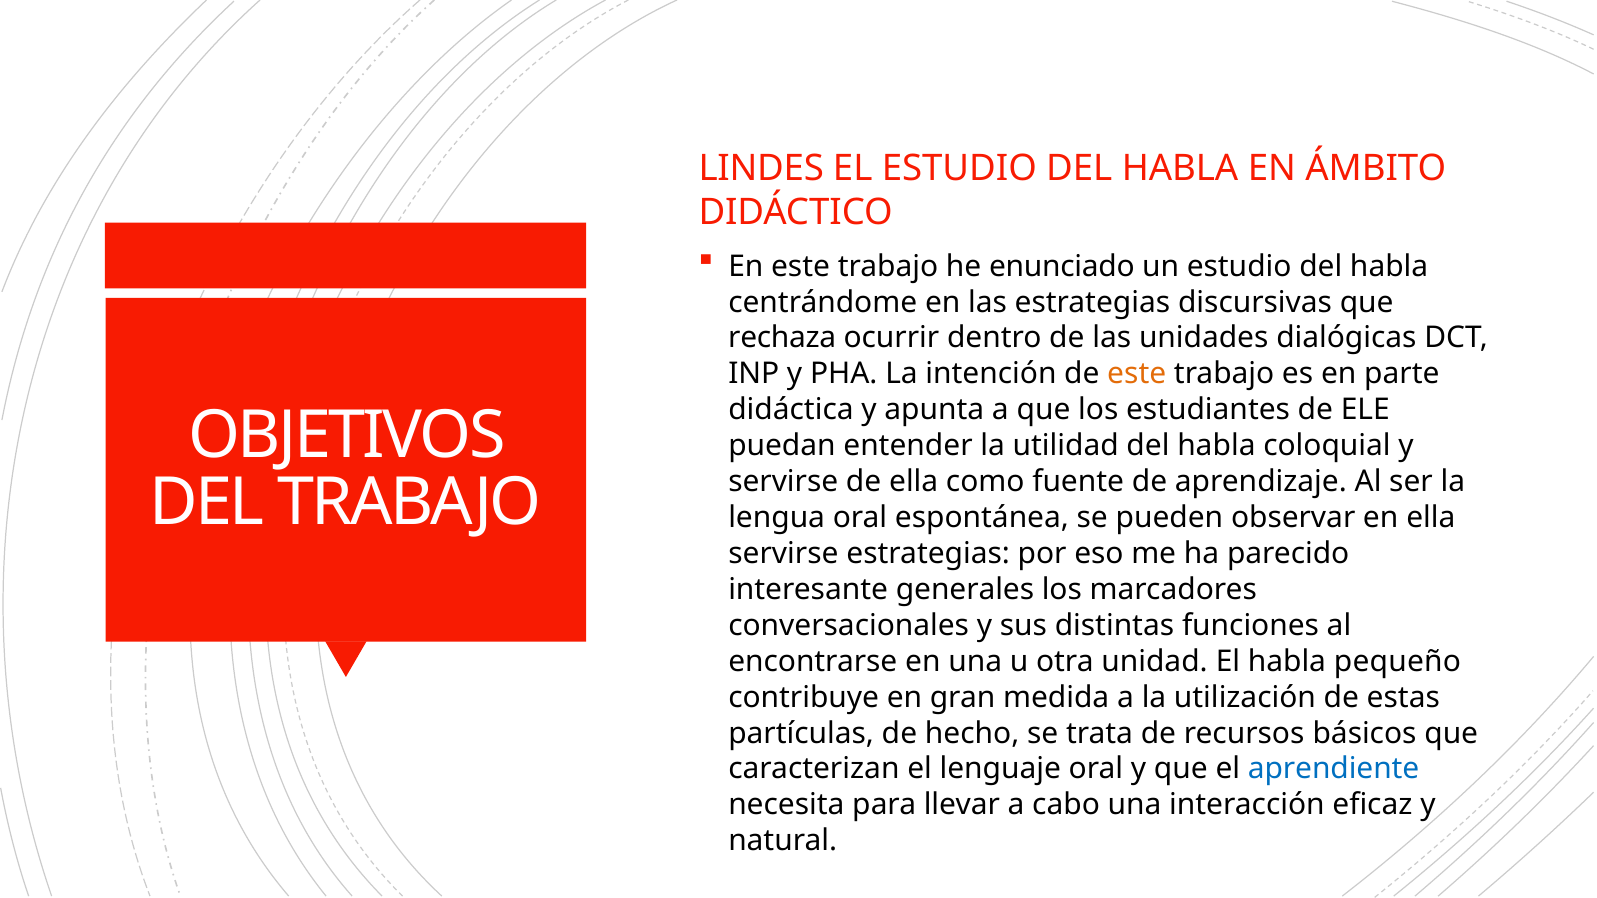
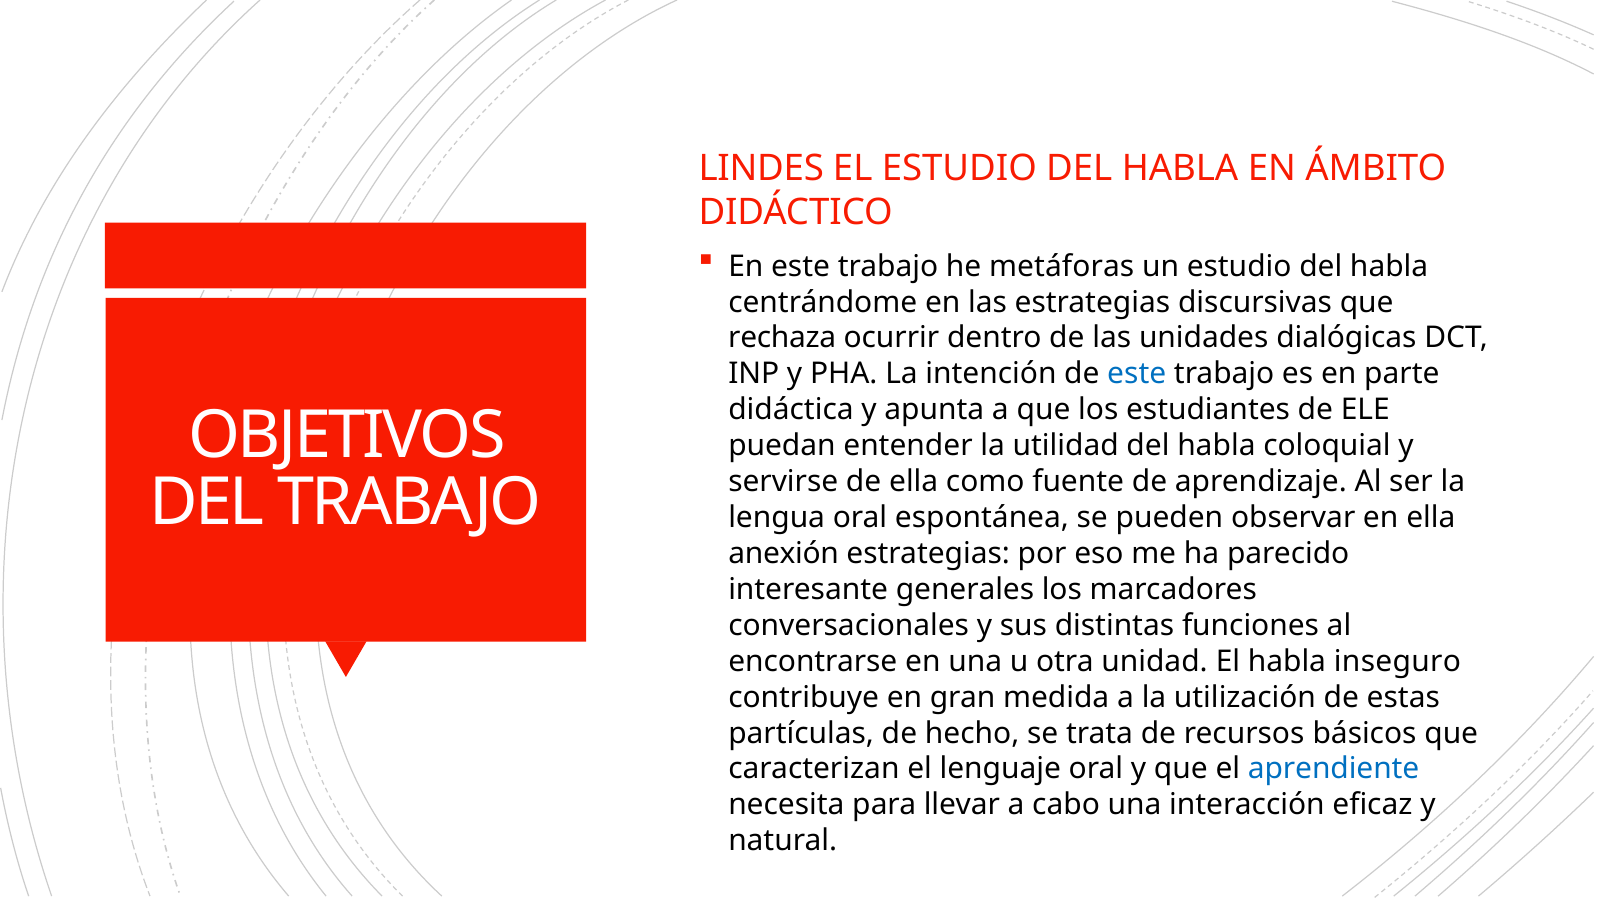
enunciado: enunciado -> metáforas (1062, 266)
este colour: orange -> blue (1137, 374)
servirse: servirse -> anexión (784, 554)
pequeño: pequeño -> inseguro (1397, 662)
